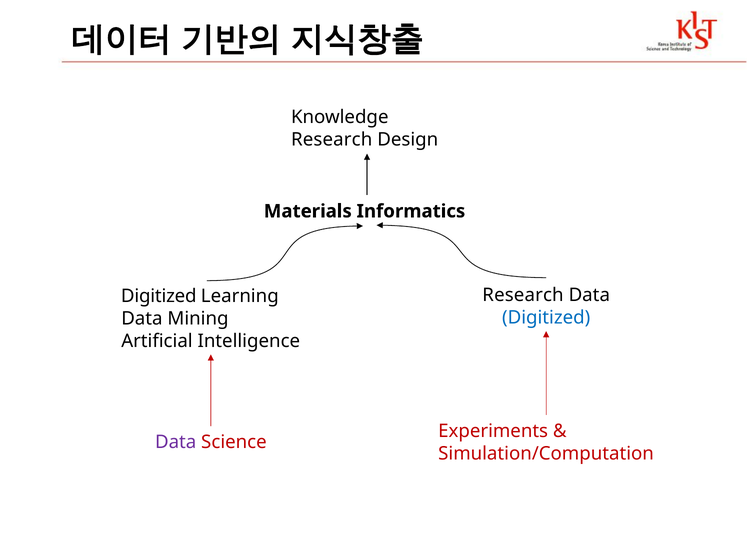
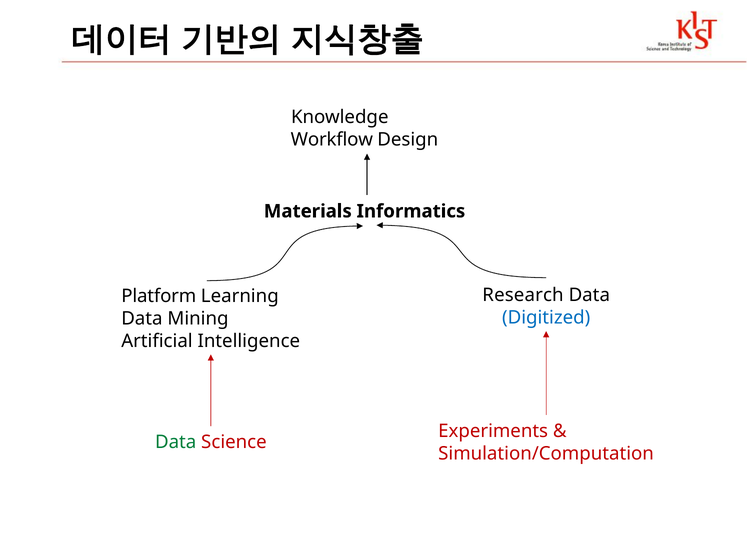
Research: Research -> Workflow (332, 139)
Digitized: Digitized -> Platform (159, 296)
Data colour: purple -> green (176, 443)
